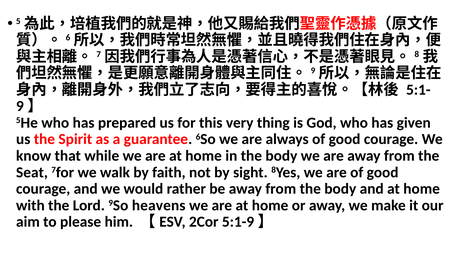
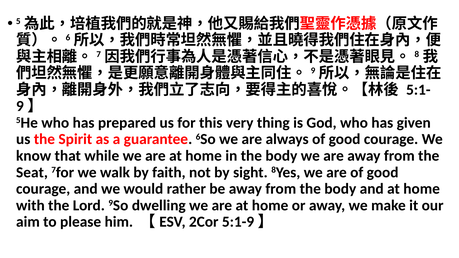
heavens: heavens -> dwelling (159, 206)
